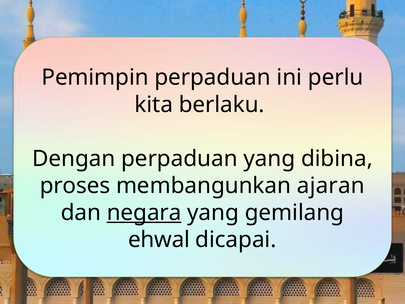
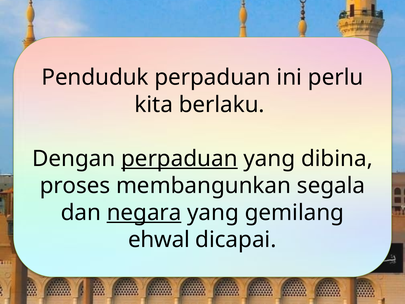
Pemimpin: Pemimpin -> Penduduk (95, 77)
perpaduan underline: none -> present (179, 158)
ajaran: ajaran -> segala (331, 185)
